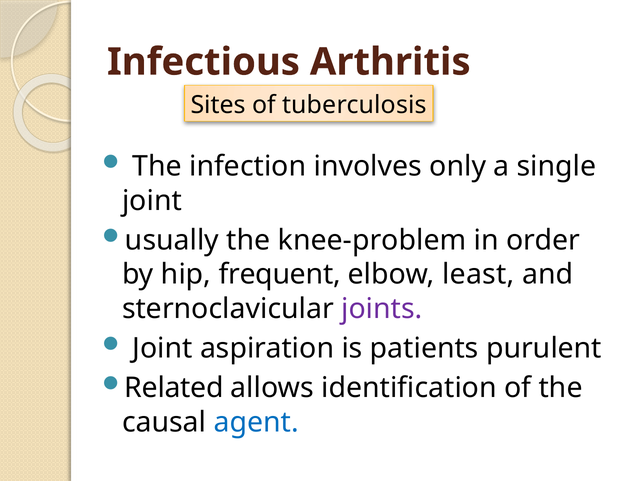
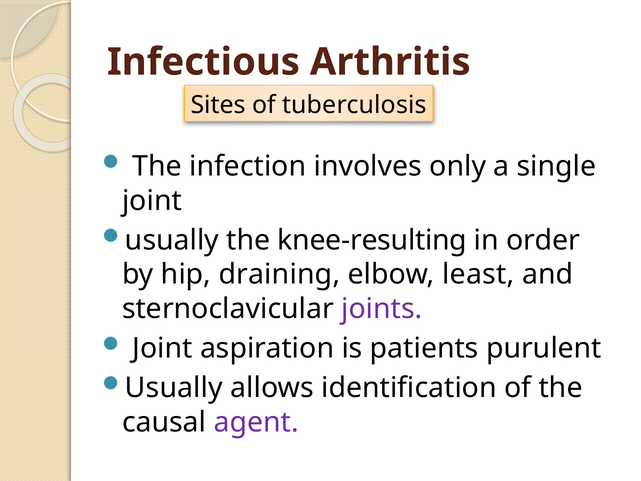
knee-problem: knee-problem -> knee-resulting (372, 240)
frequent: frequent -> draining (279, 274)
Related: Related -> Usually (174, 388)
agent colour: blue -> purple (256, 422)
